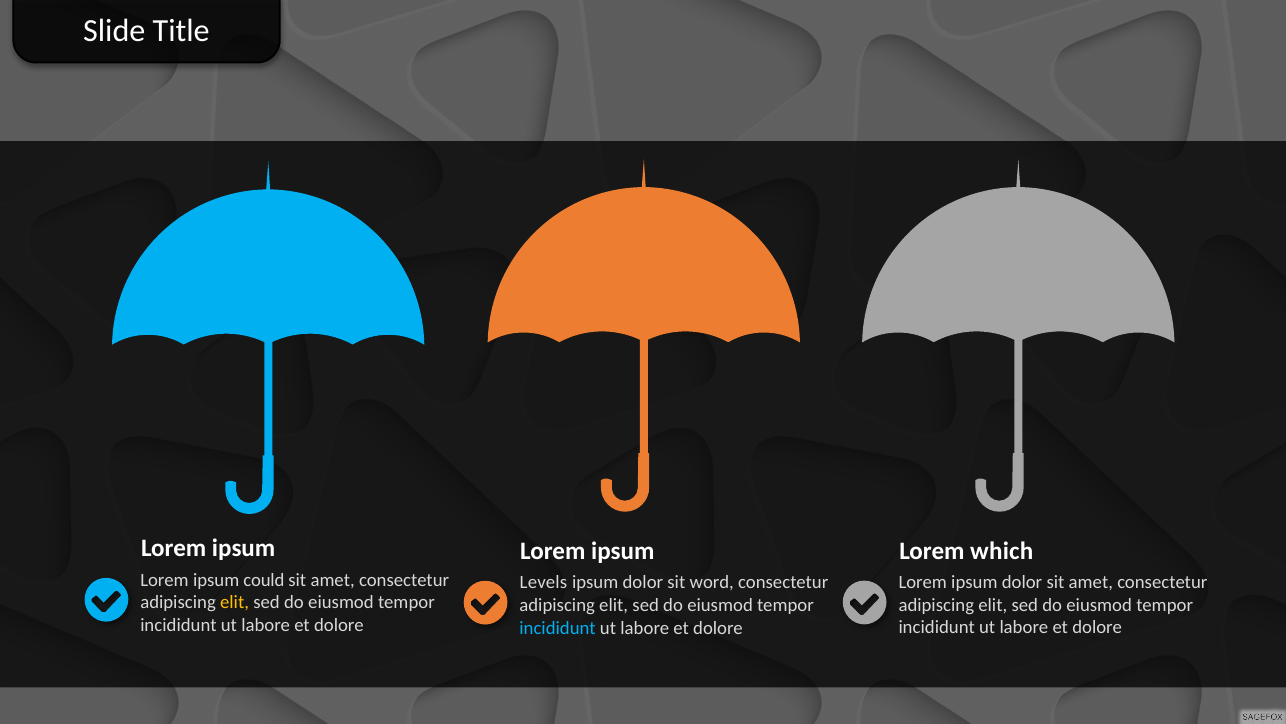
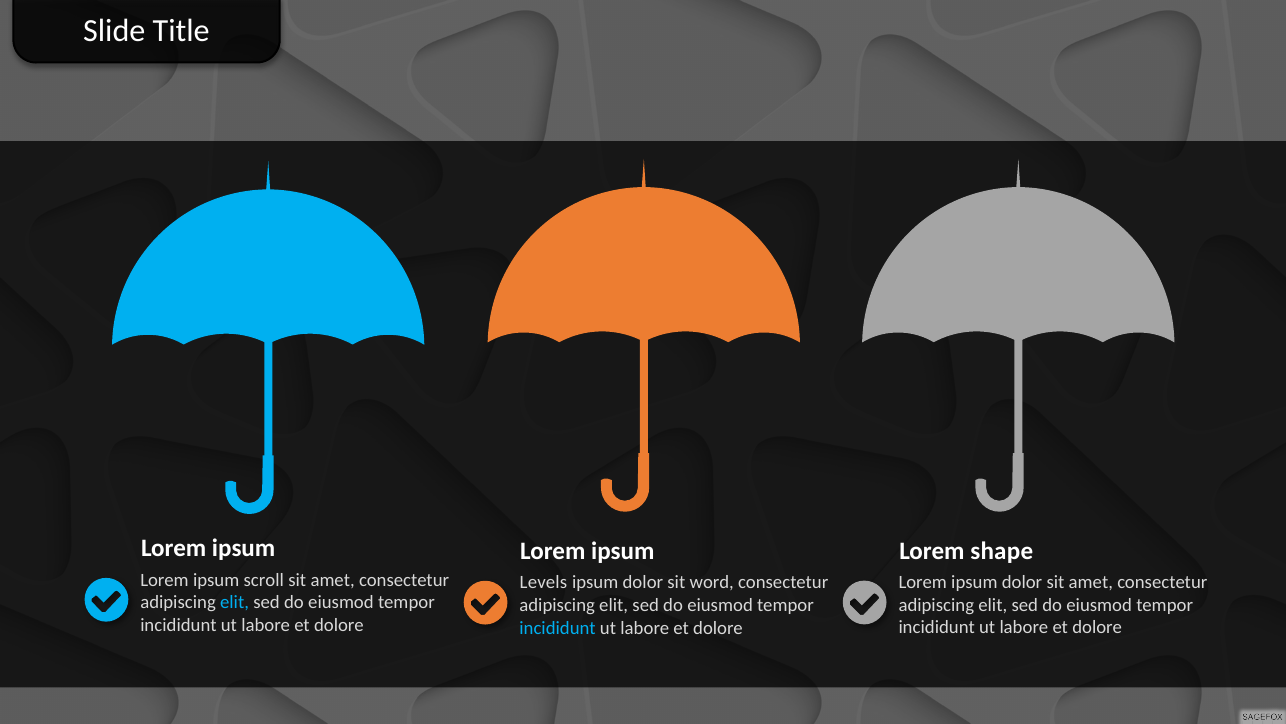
which: which -> shape (1002, 551)
could: could -> scroll (264, 579)
elit colour: yellow -> light blue (235, 602)
